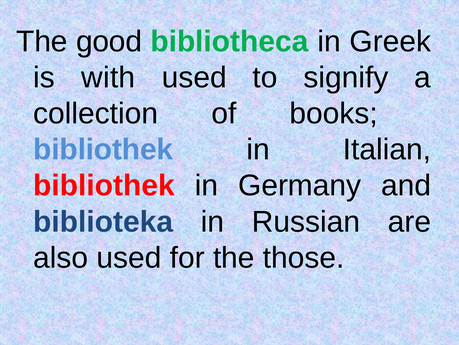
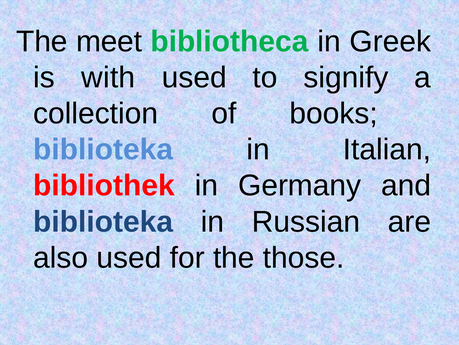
good: good -> meet (109, 41)
bibliothek: bibliothek -> biblioteka (103, 149)
